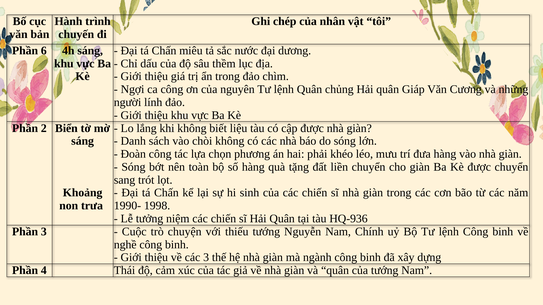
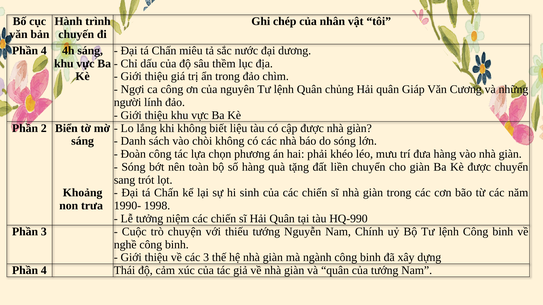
6: 6 -> 4 (44, 51)
HQ-936: HQ-936 -> HQ-990 (349, 219)
